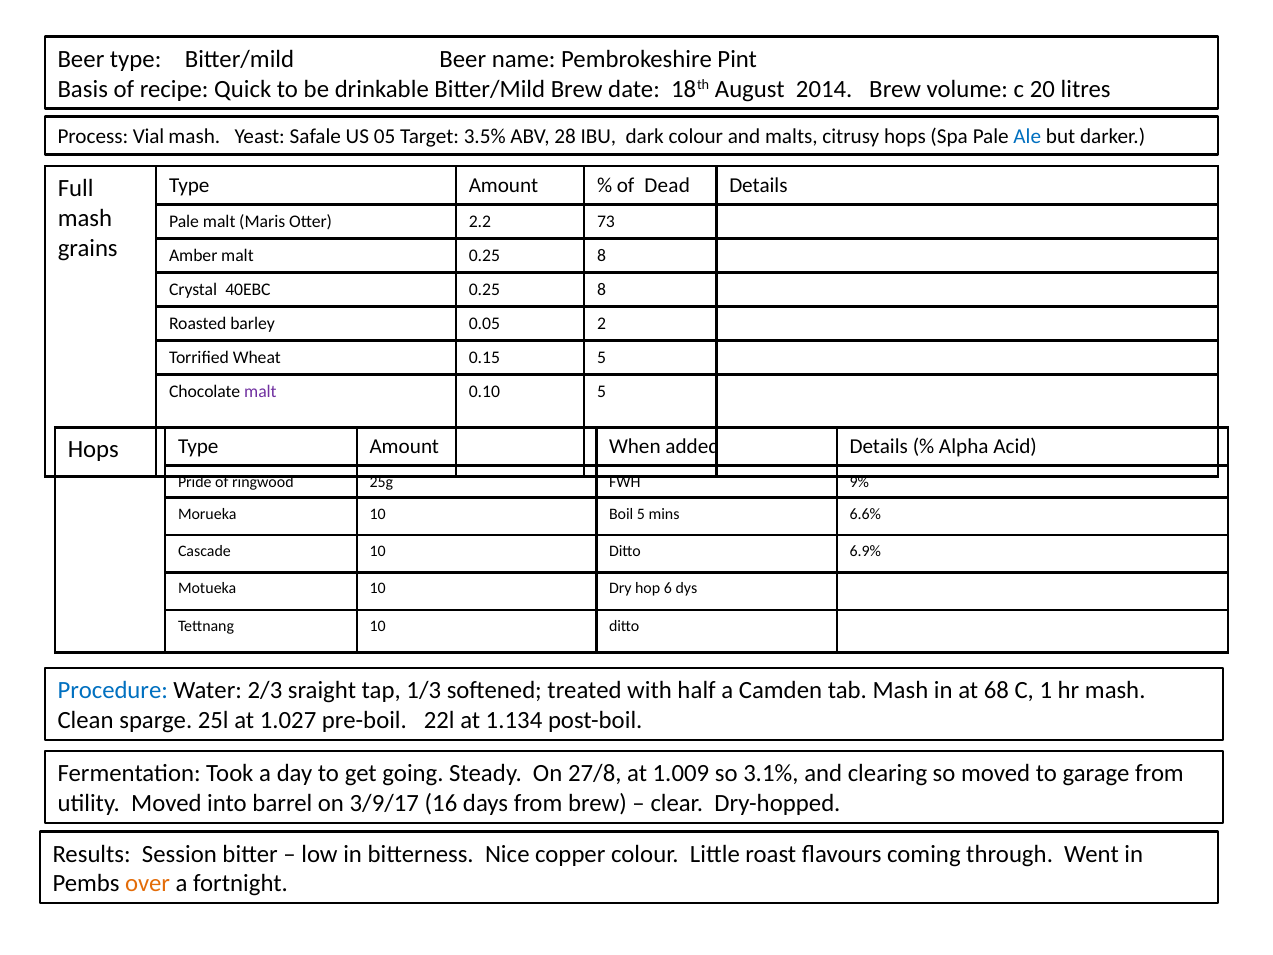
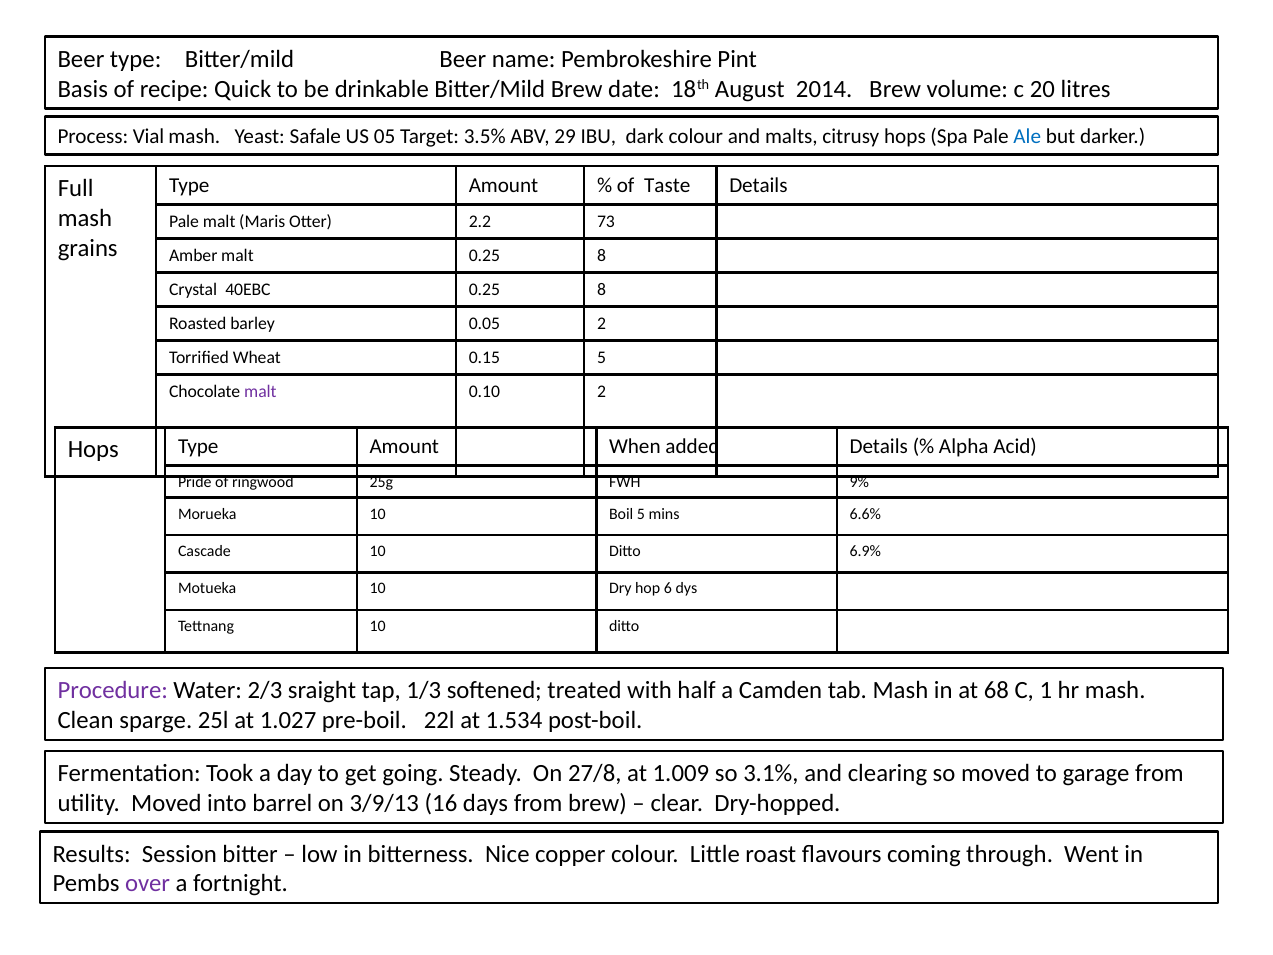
28: 28 -> 29 (565, 137)
Dead: Dead -> Taste (667, 186)
0.10 5: 5 -> 2 (602, 392)
Procedure colour: blue -> purple (113, 691)
1.134: 1.134 -> 1.534 (514, 720)
3/9/17: 3/9/17 -> 3/9/13 (384, 803)
over colour: orange -> purple (148, 884)
